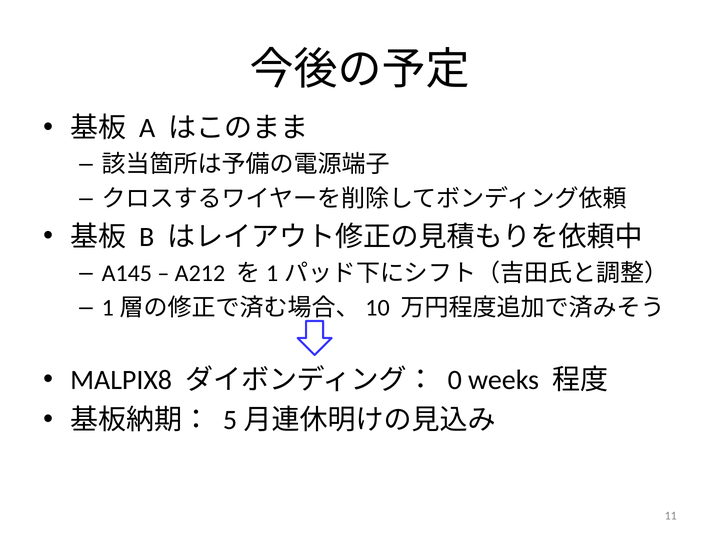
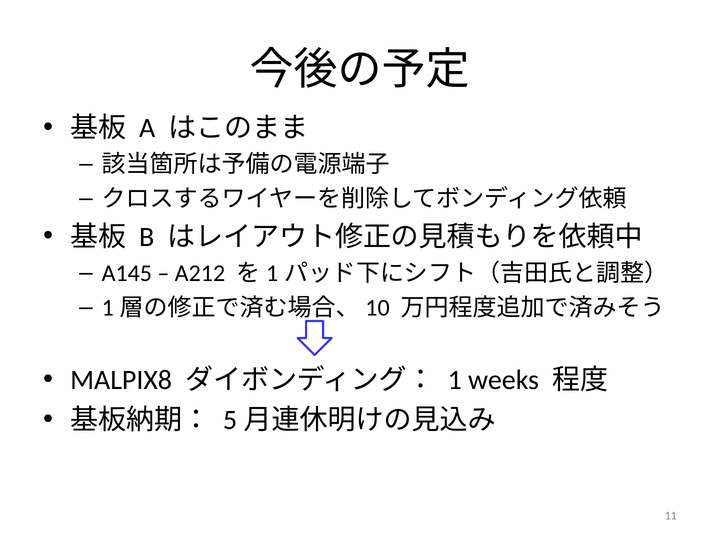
0: 0 -> 1 (455, 380)
